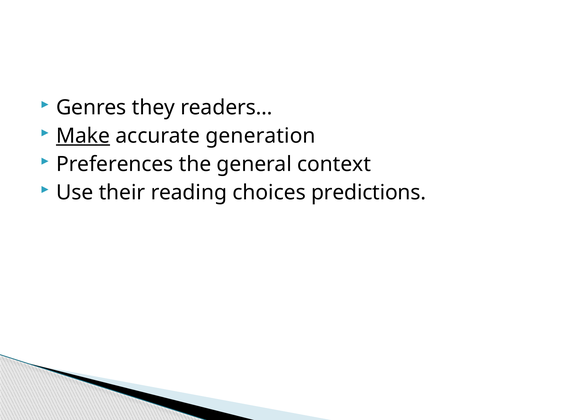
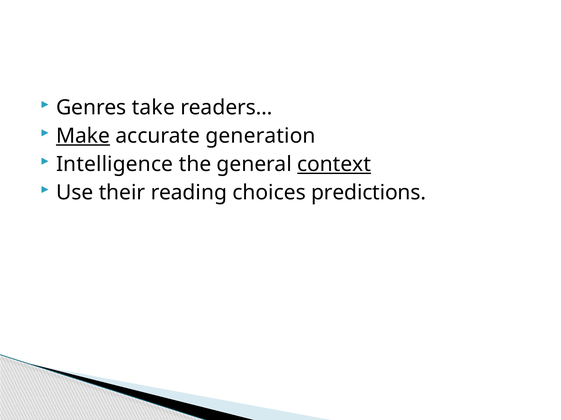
they: they -> take (153, 108)
Preferences: Preferences -> Intelligence (115, 165)
context underline: none -> present (334, 165)
